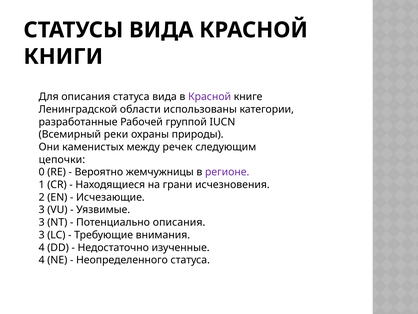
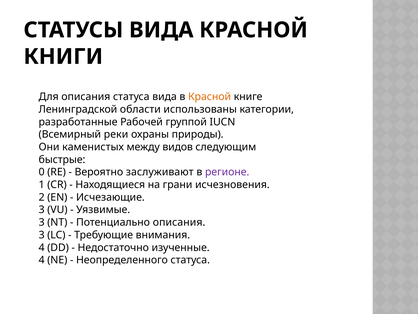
Красной colour: purple -> orange (210, 97)
речек: речек -> видов (178, 147)
цепочки: цепочки -> быстрые (62, 159)
жемчужницы: жемчужницы -> заслуживают (160, 172)
